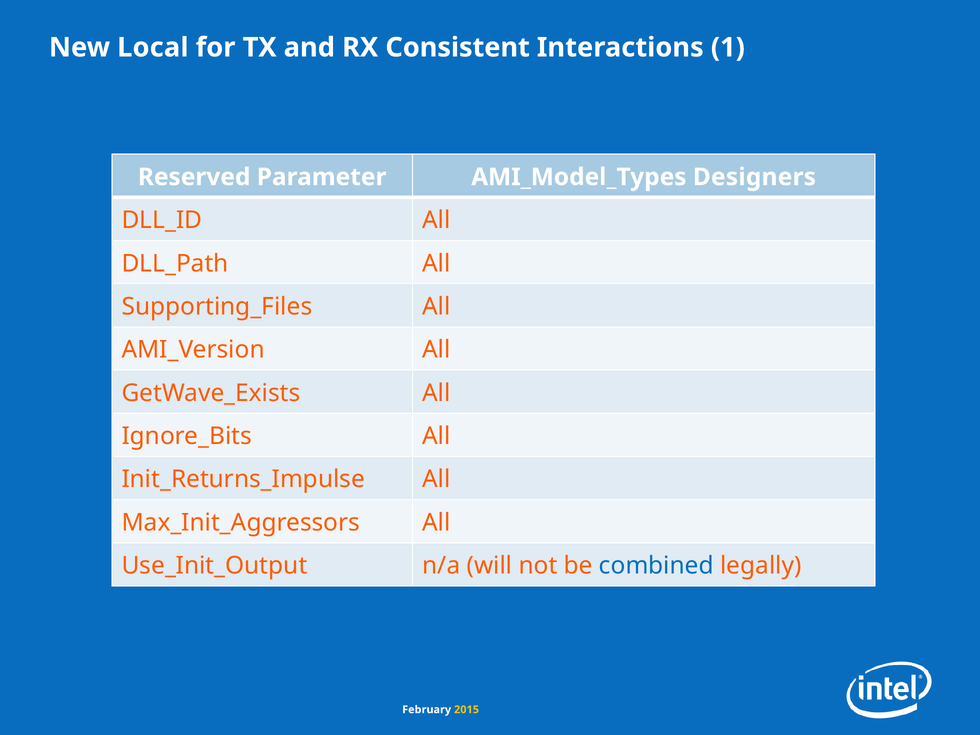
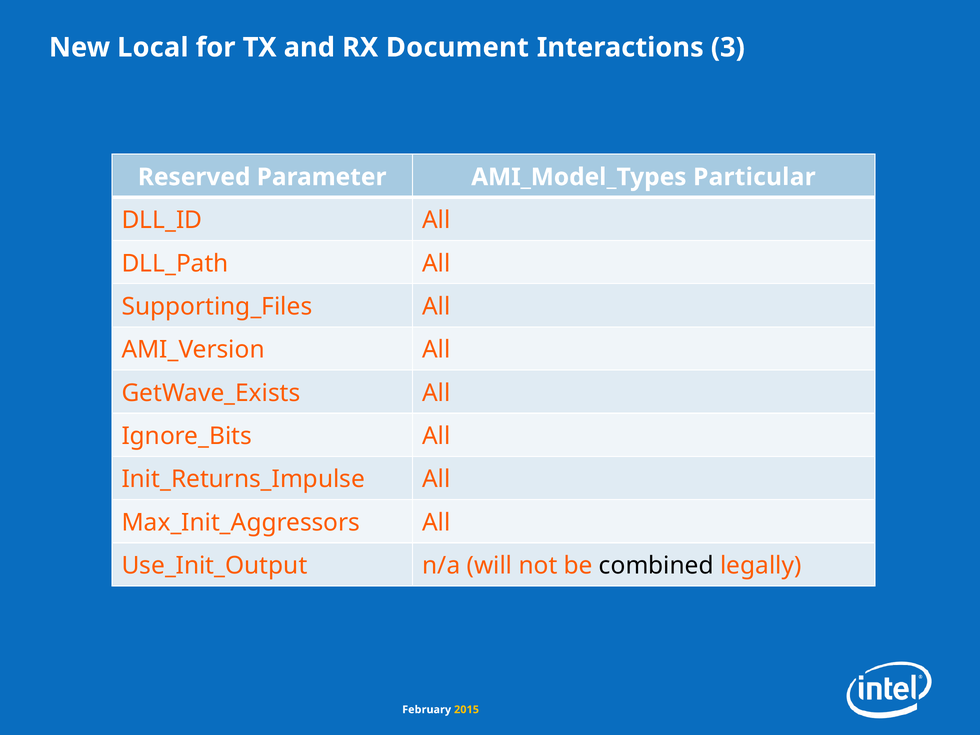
Consistent: Consistent -> Document (457, 47)
1: 1 -> 3 (728, 47)
Designers: Designers -> Particular (754, 177)
combined colour: blue -> black (656, 566)
